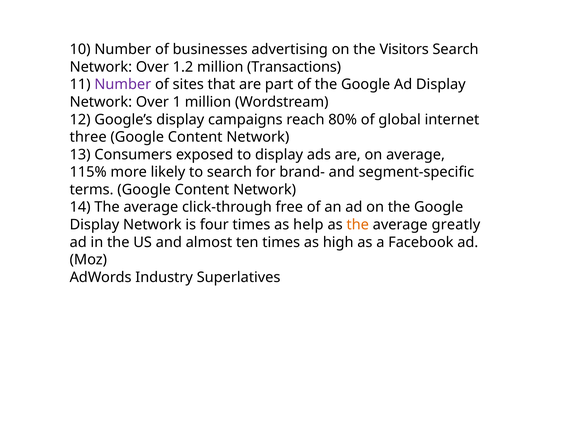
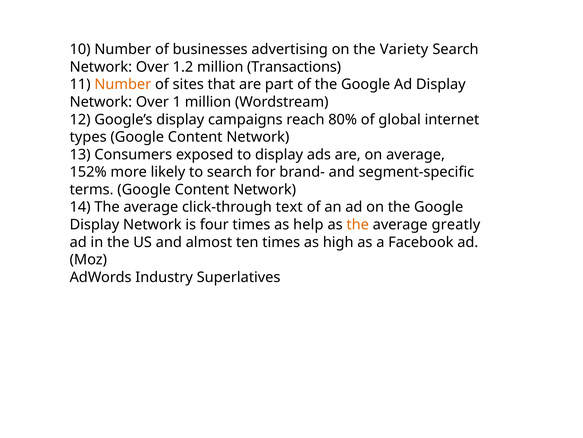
Visitors: Visitors -> Variety (404, 49)
Number colour: purple -> orange (123, 84)
three: three -> types (88, 137)
115%: 115% -> 152% (88, 172)
free: free -> text (289, 207)
